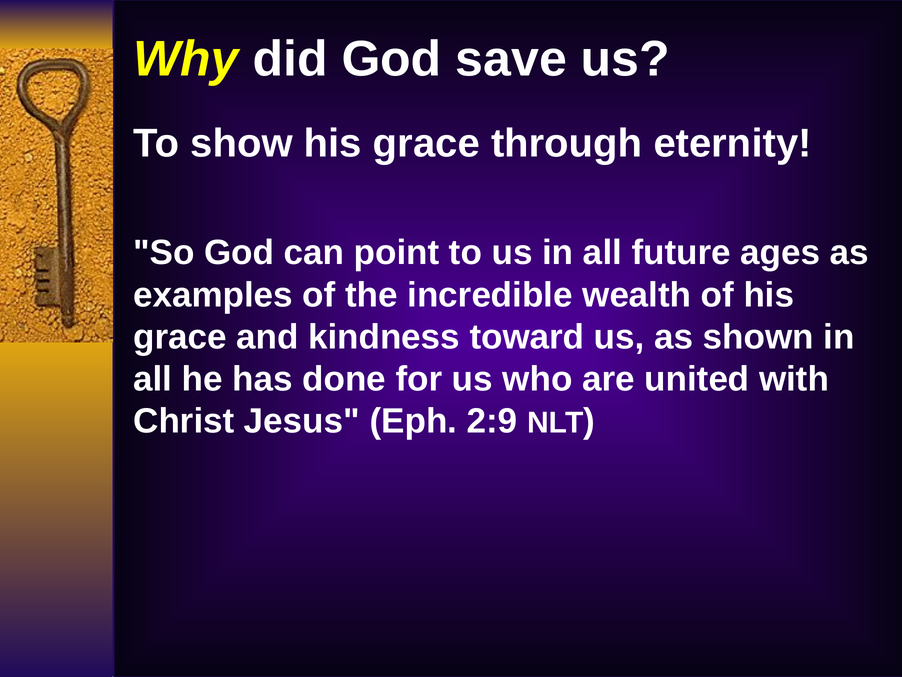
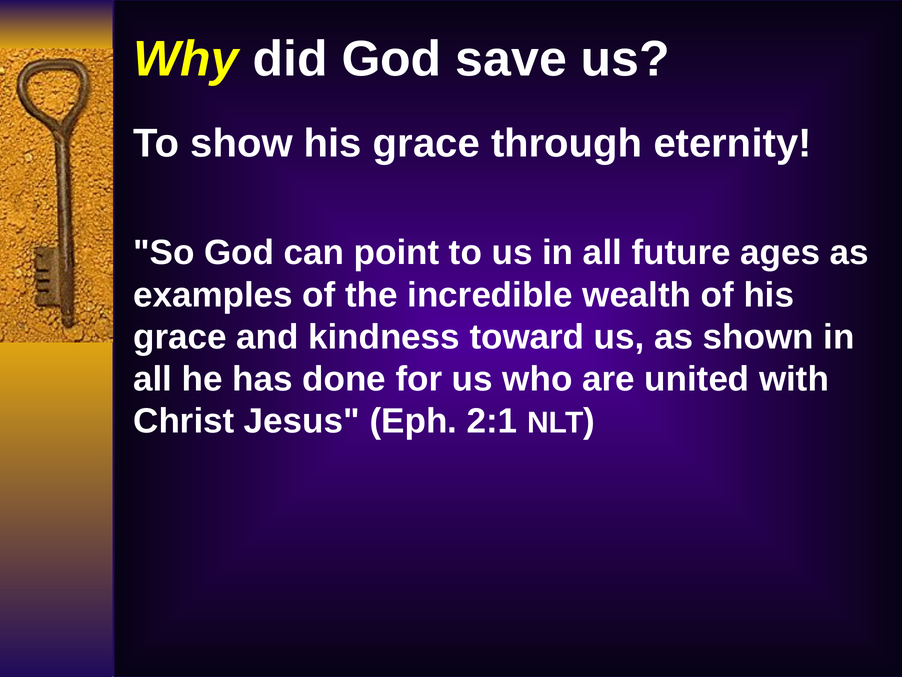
2:9: 2:9 -> 2:1 (492, 421)
